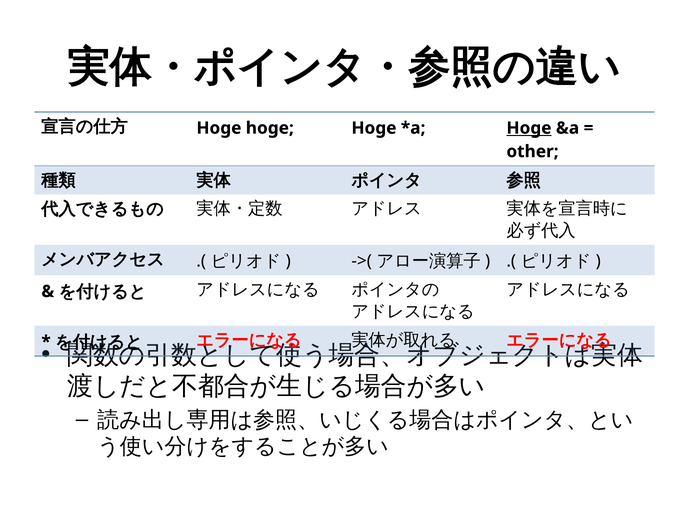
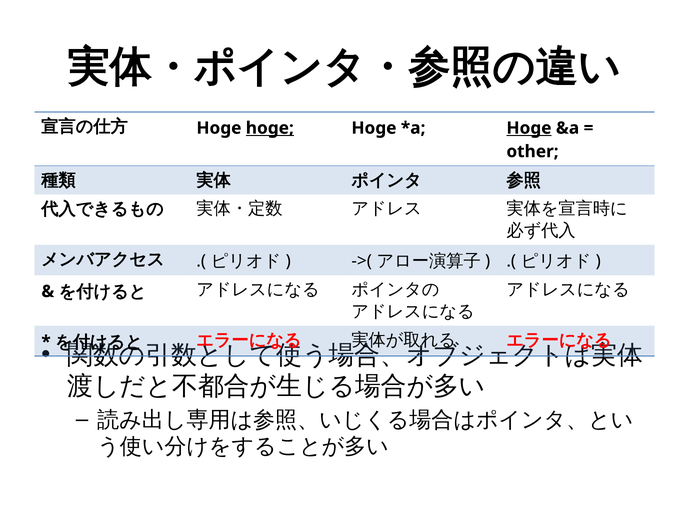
hoge underline: none -> present (270, 128)
